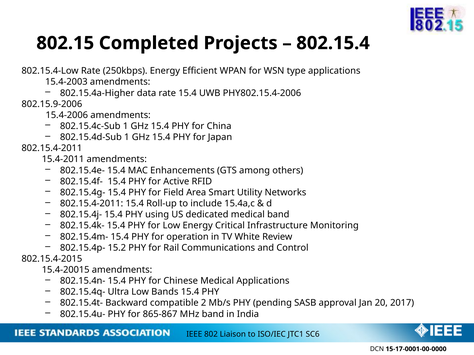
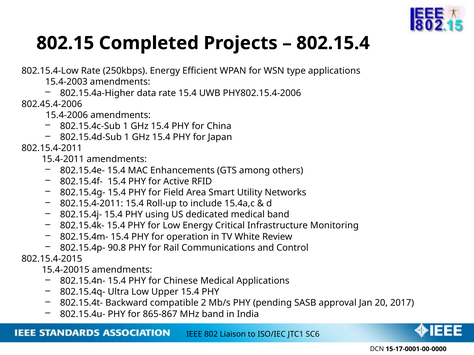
802.15.9-2006: 802.15.9-2006 -> 802.45.4-2006 (52, 104)
15.2: 15.2 -> 90.8 (117, 248)
Bands: Bands -> Upper (165, 292)
